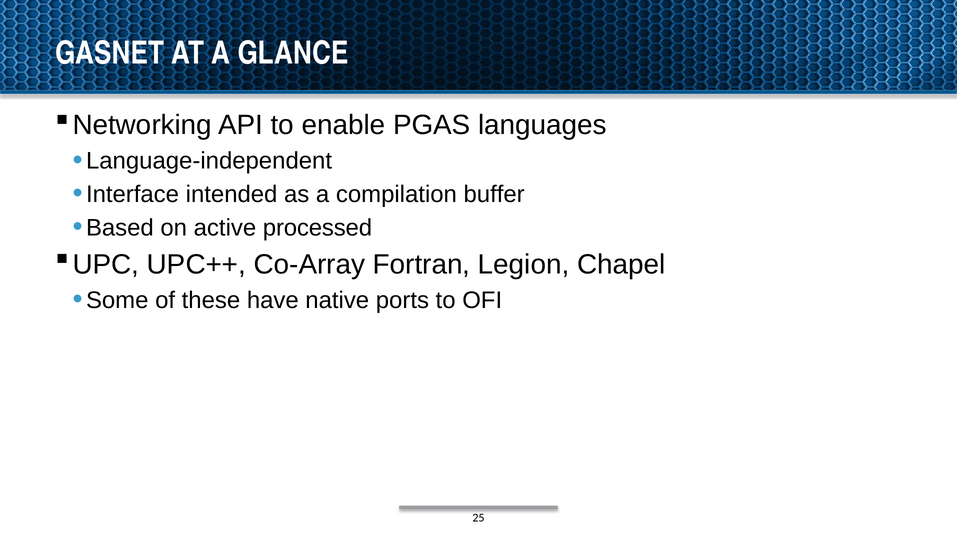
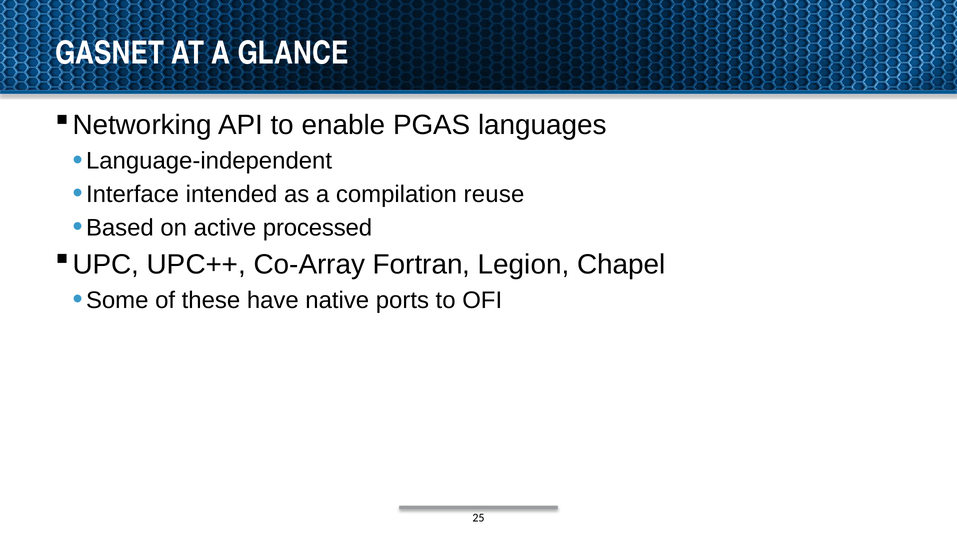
buffer: buffer -> reuse (494, 194)
